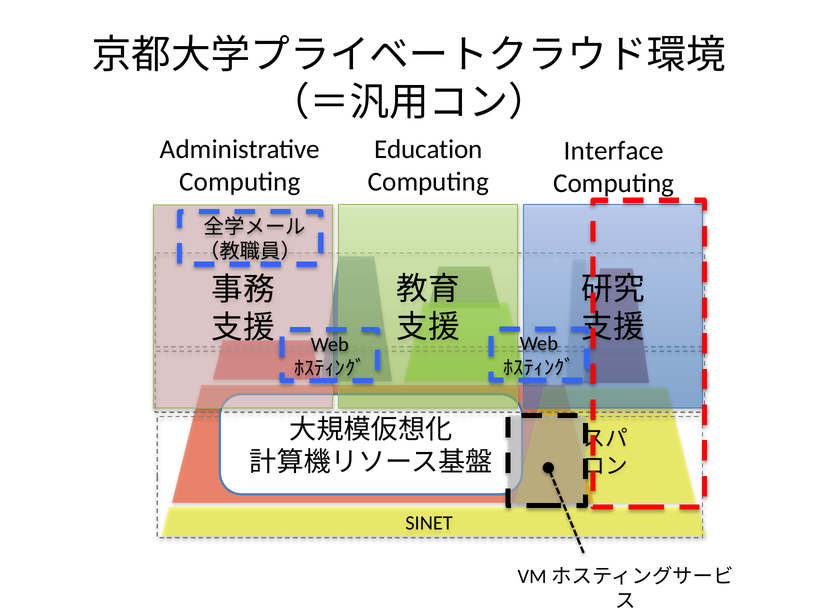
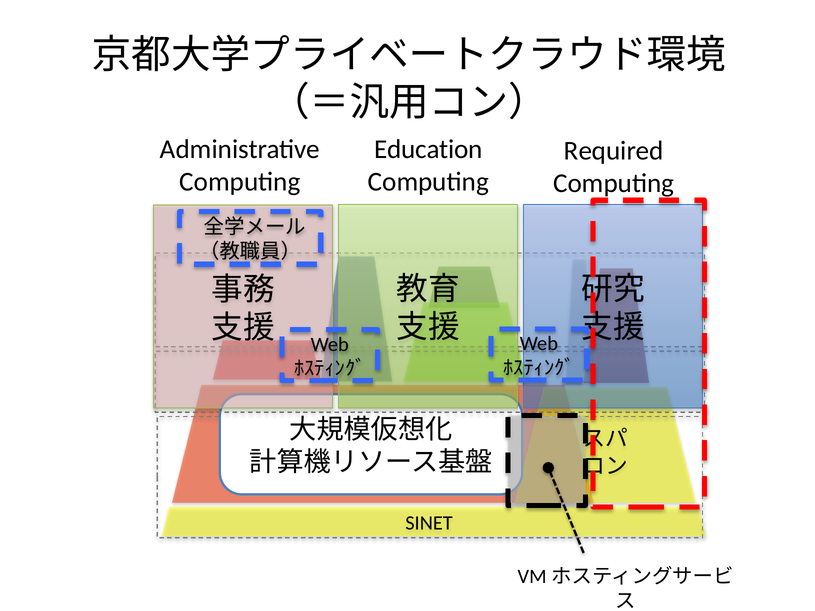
Interface: Interface -> Required (614, 151)
